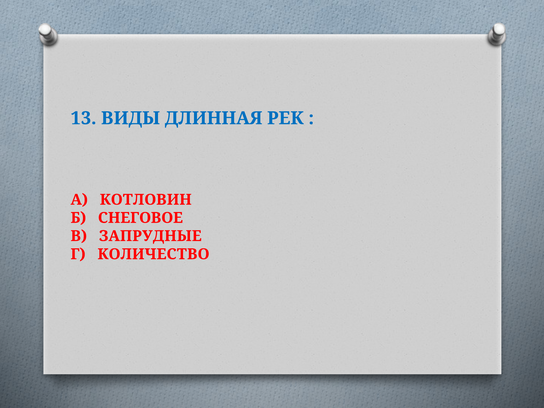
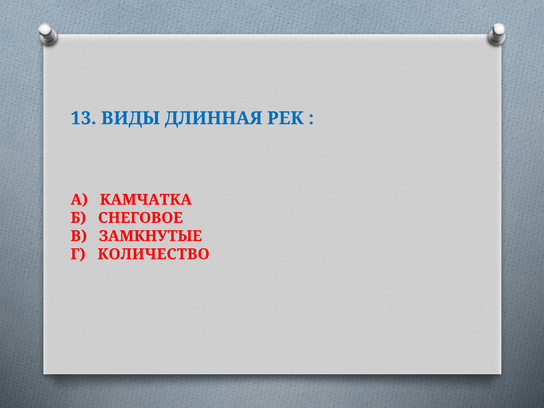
КОТЛОВИН: КОТЛОВИН -> КАМЧАТКА (146, 200)
ЗАПРУДНЫЕ: ЗАПРУДНЫЕ -> ЗАМКНУТЫЕ (151, 236)
